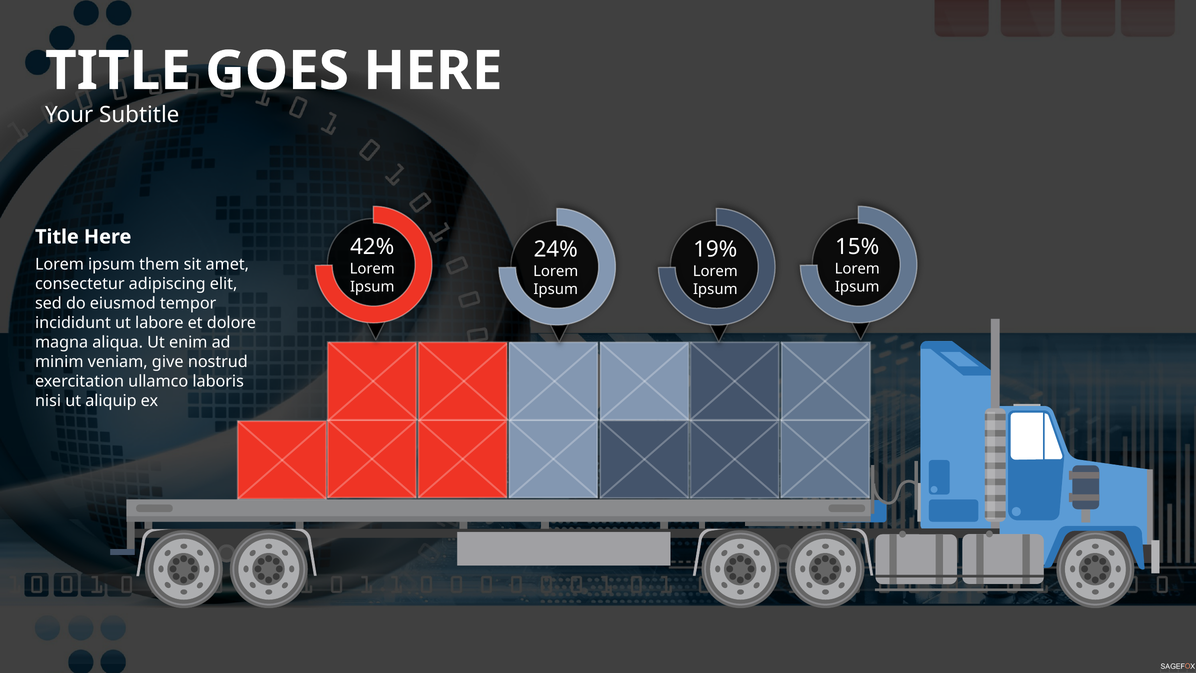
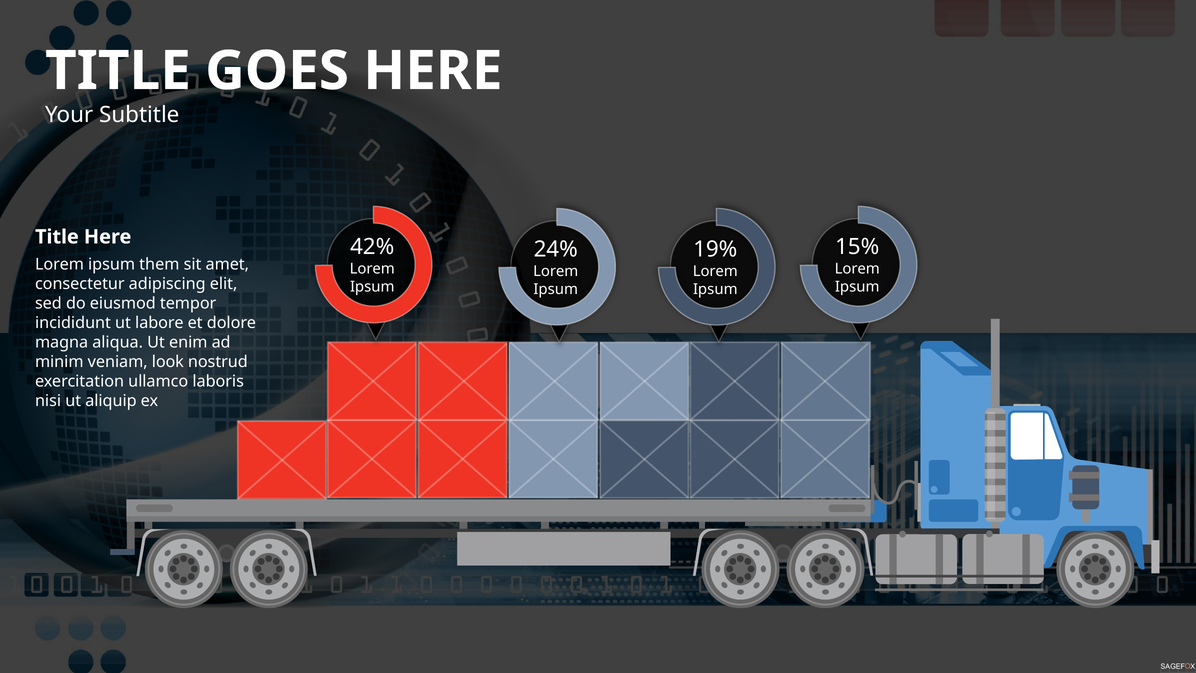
give: give -> look (168, 362)
